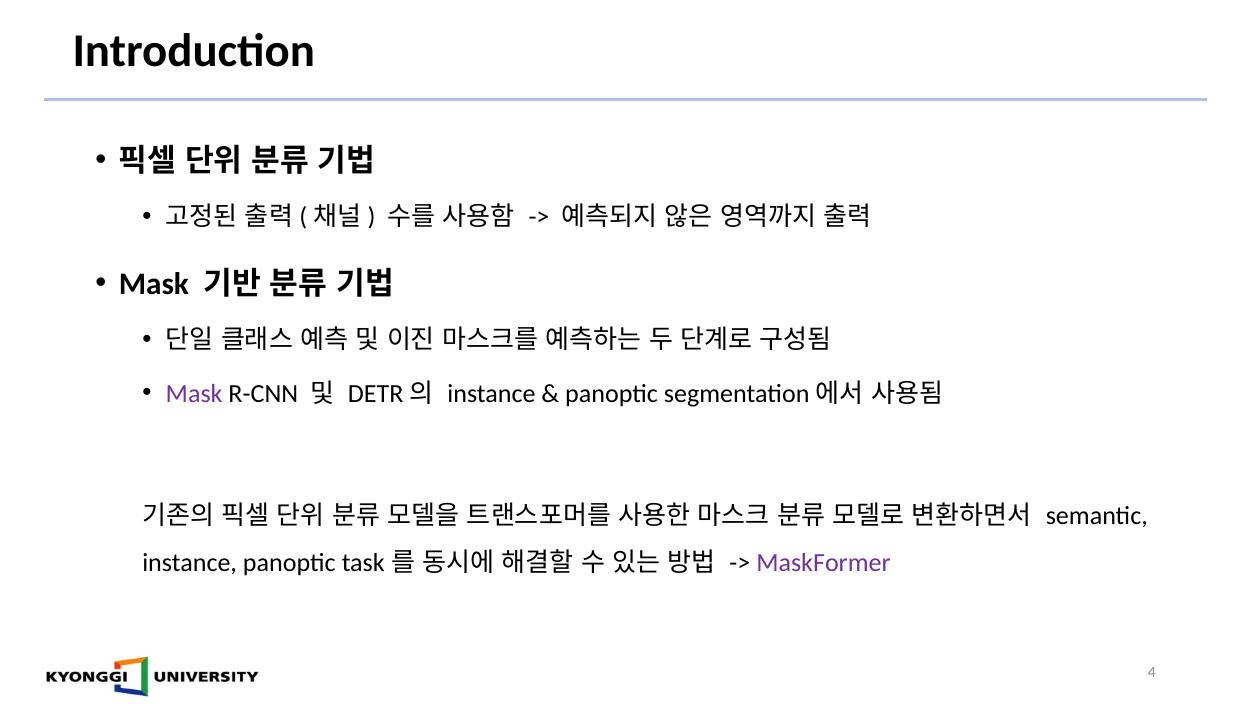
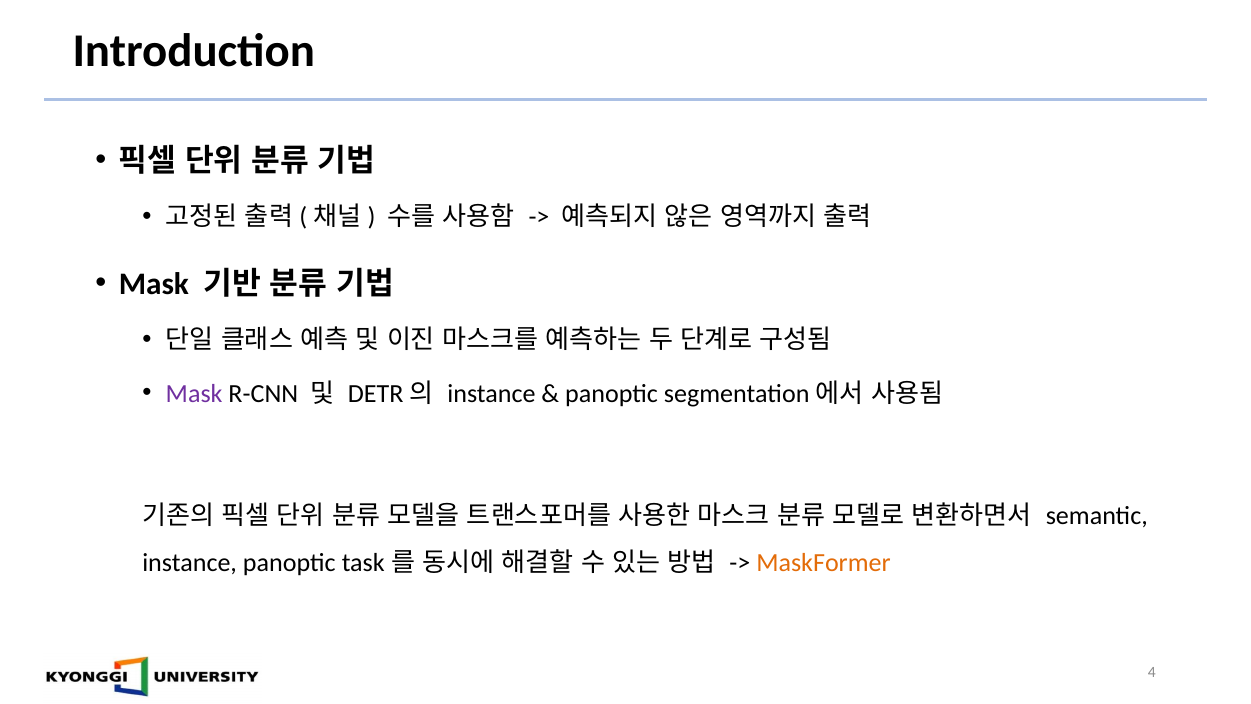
MaskFormer colour: purple -> orange (823, 563)
